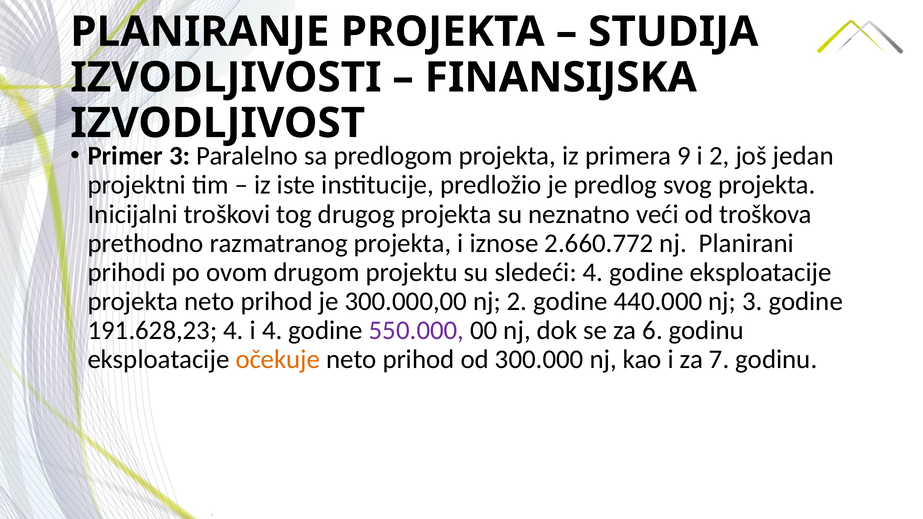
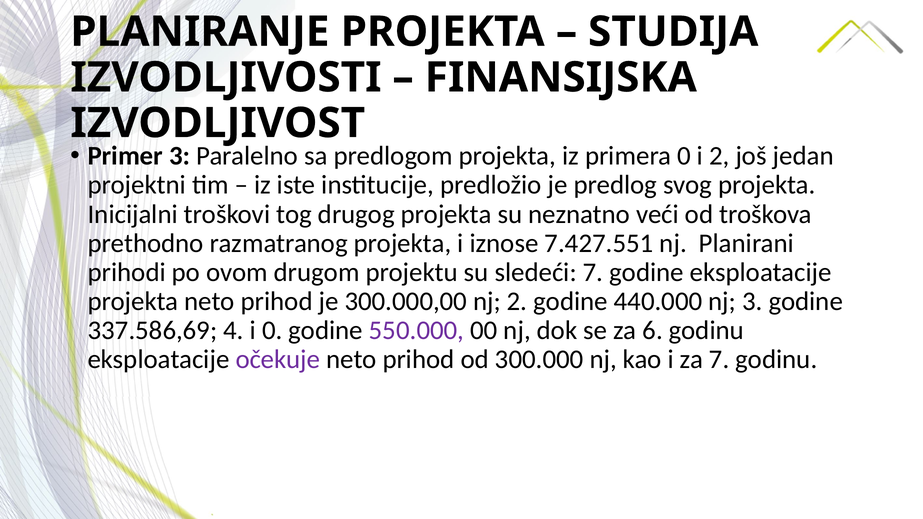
primera 9: 9 -> 0 (684, 156)
2.660.772: 2.660.772 -> 7.427.551 (599, 243)
sledeći 4: 4 -> 7 (593, 272)
191.628,23: 191.628,23 -> 337.586,69 (152, 331)
i 4: 4 -> 0 (272, 331)
očekuje colour: orange -> purple (278, 360)
